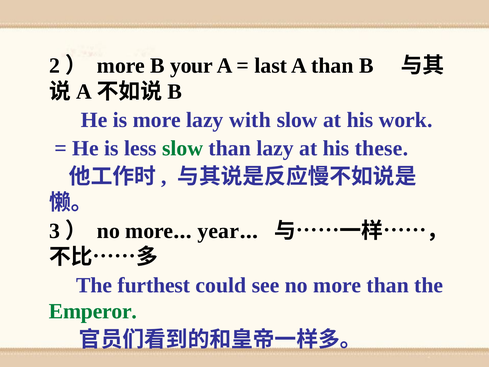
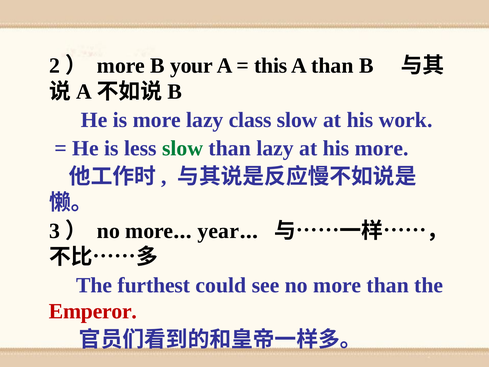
last: last -> this (271, 66)
with: with -> class (250, 120)
his these: these -> more (382, 148)
Emperor colour: green -> red (93, 311)
